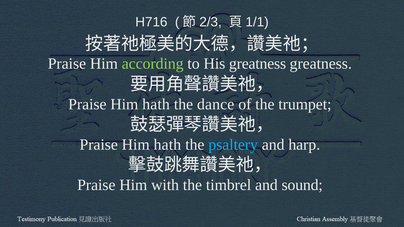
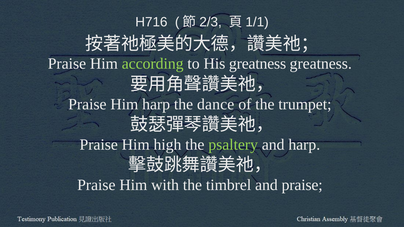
hath: hath -> harp (156, 104)
hath: hath -> high (167, 145)
psaltery colour: light blue -> light green (233, 145)
and sound: sound -> praise (302, 185)
